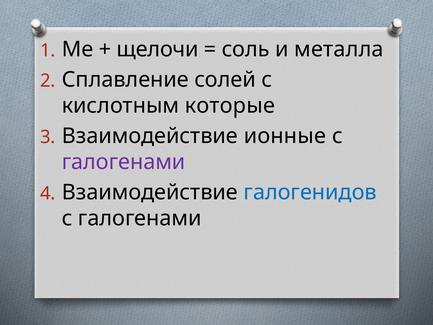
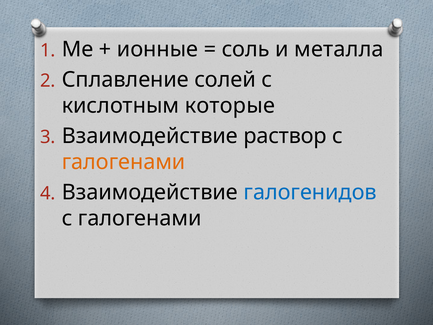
щелочи: щелочи -> ионные (158, 49)
ионные: ионные -> раствор (285, 136)
галогенами colour: purple -> orange (124, 162)
